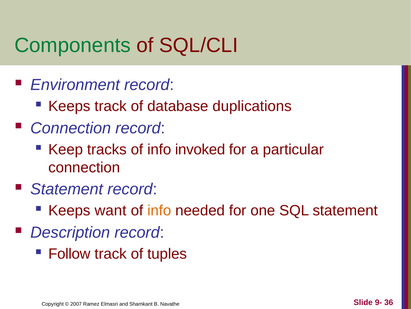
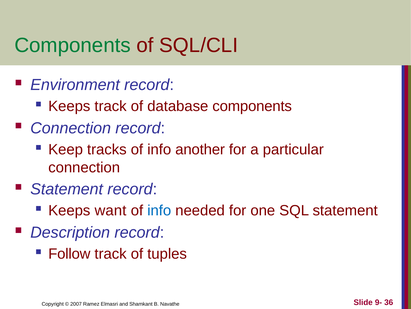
database duplications: duplications -> components (252, 106)
invoked: invoked -> another (200, 149)
info colour: orange -> blue (159, 210)
